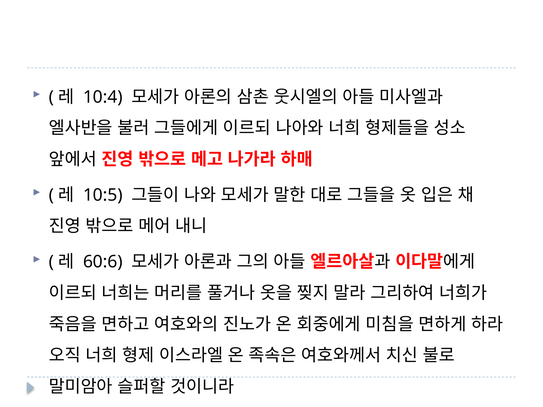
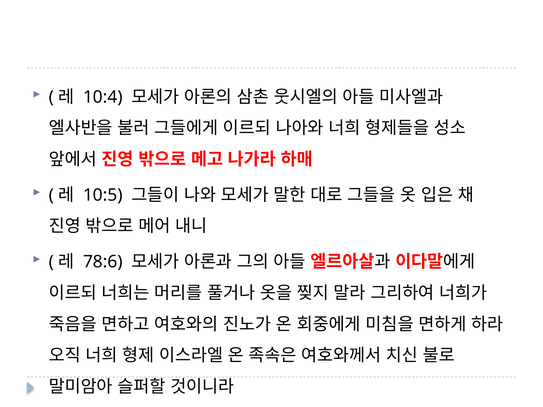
60:6: 60:6 -> 78:6 (103, 262)
